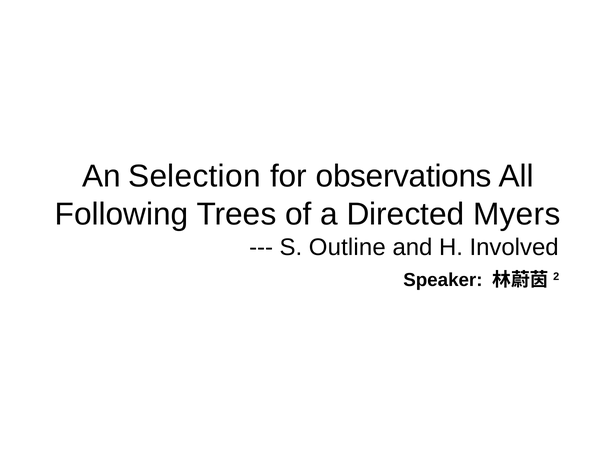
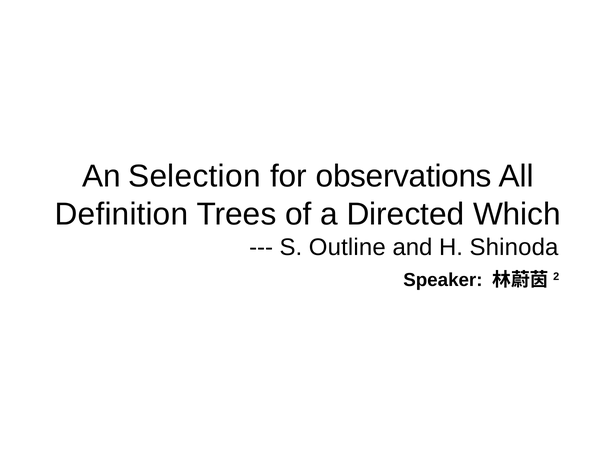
Following: Following -> Definition (122, 214)
Myers: Myers -> Which (517, 214)
Involved: Involved -> Shinoda (514, 248)
